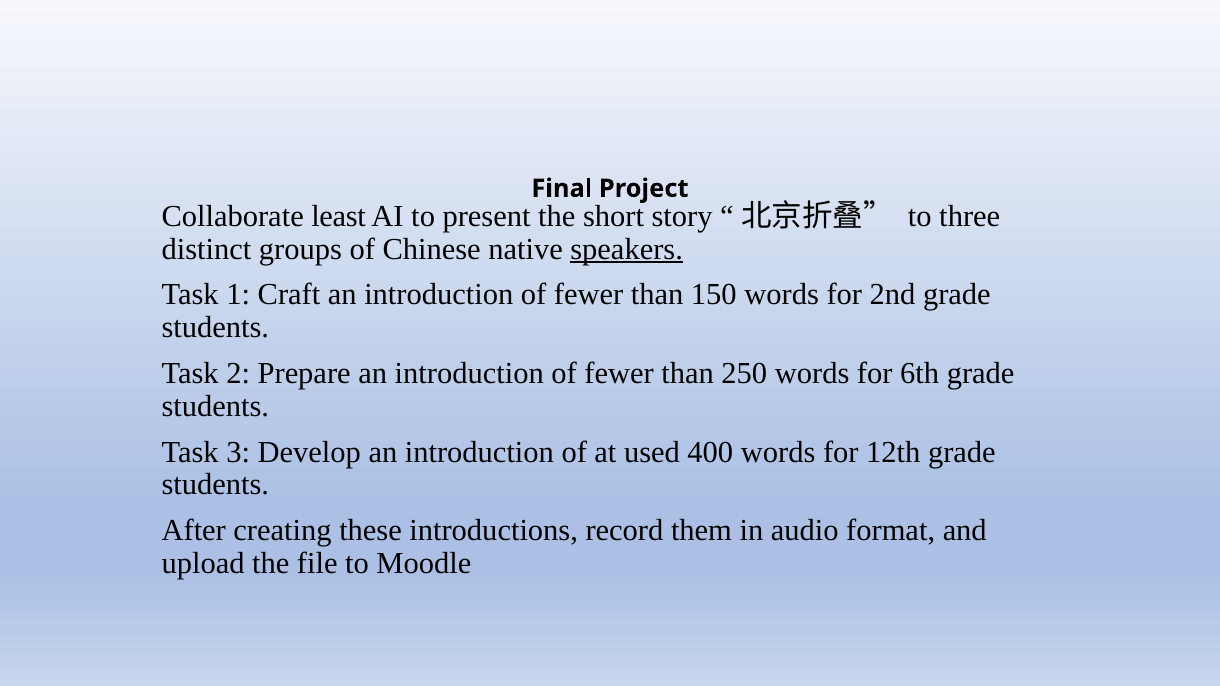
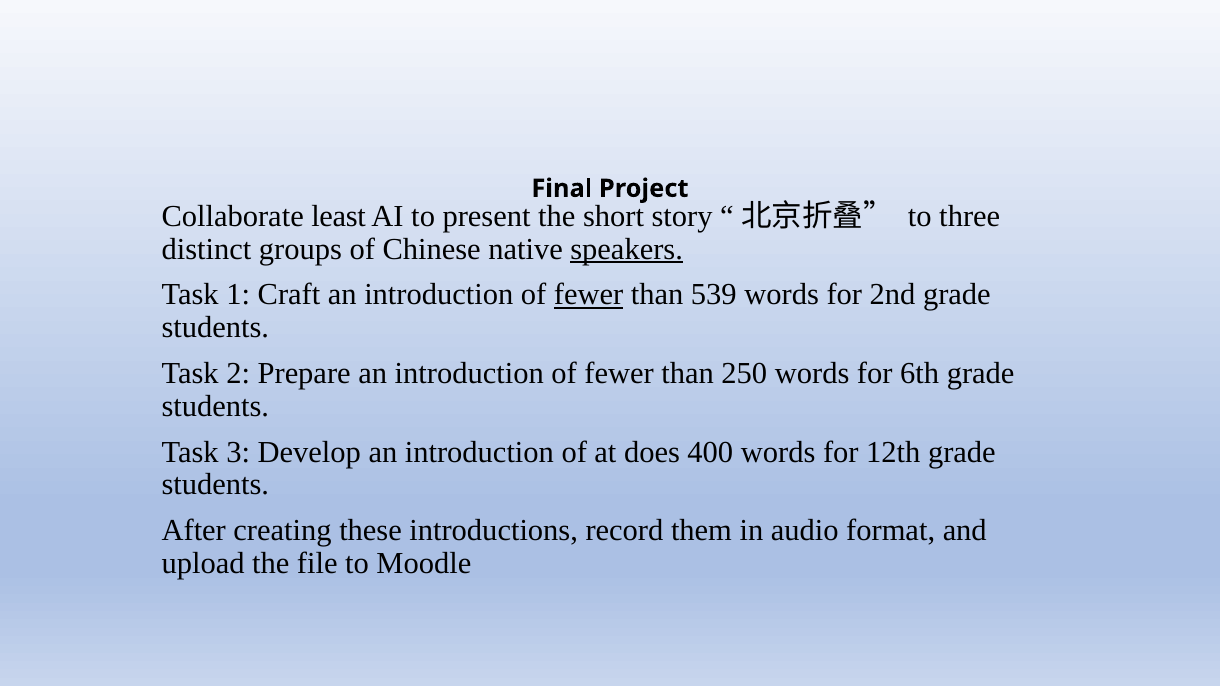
fewer underline: none -> present (589, 295)
150: 150 -> 539 (714, 295)
used: used -> does (652, 452)
